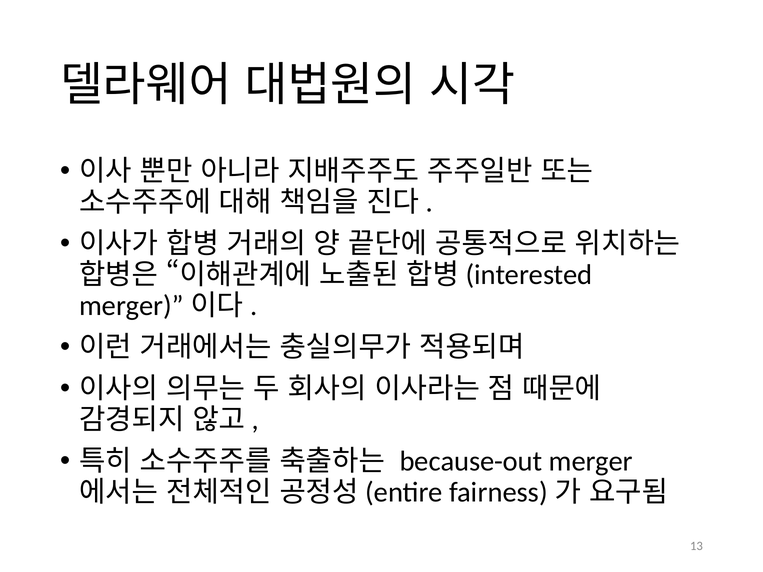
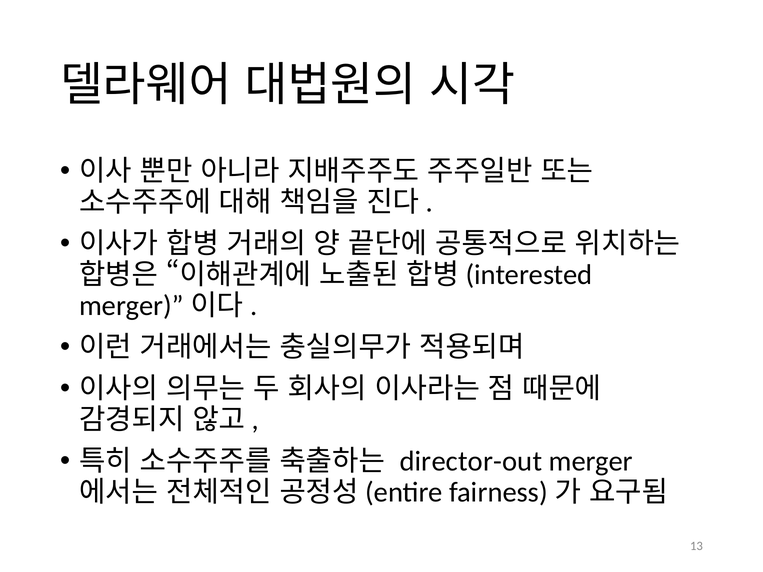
because-out: because-out -> director-out (471, 461)
